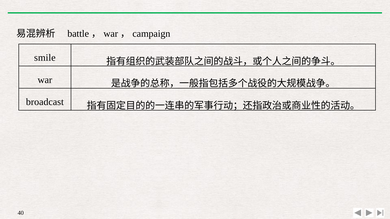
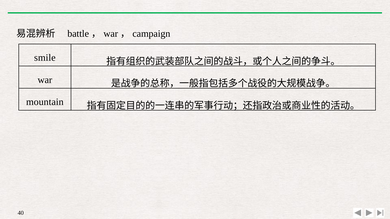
broadcast: broadcast -> mountain (45, 102)
